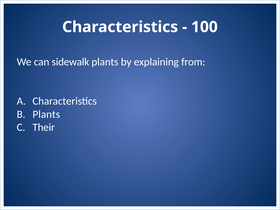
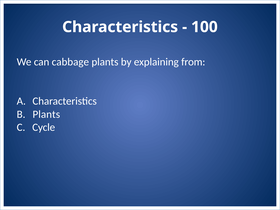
sidewalk: sidewalk -> cabbage (70, 62)
Their: Their -> Cycle (44, 127)
